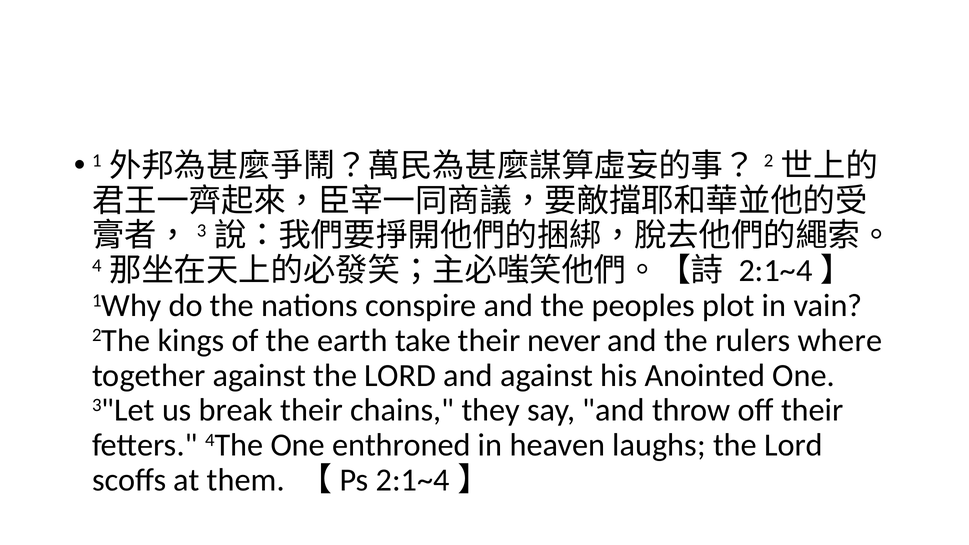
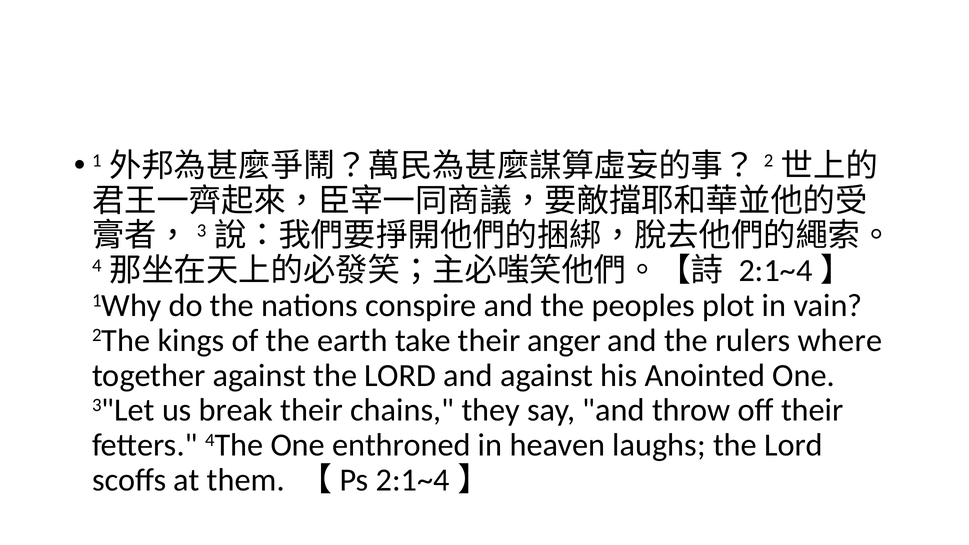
never: never -> anger (564, 341)
